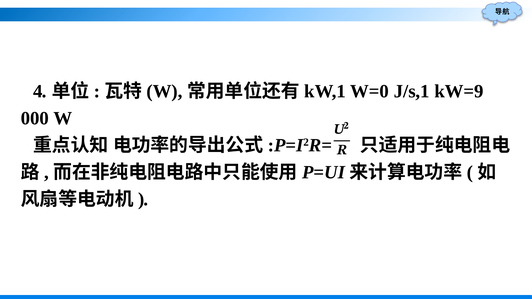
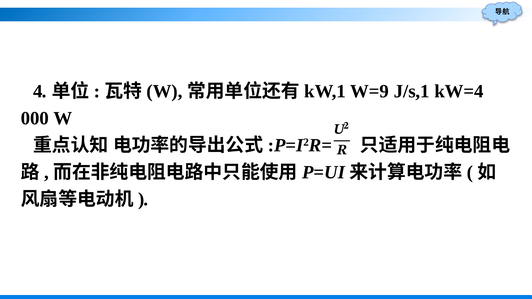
W=0: W=0 -> W=9 (370, 91)
kW=9: kW=9 -> kW=4 (459, 91)
